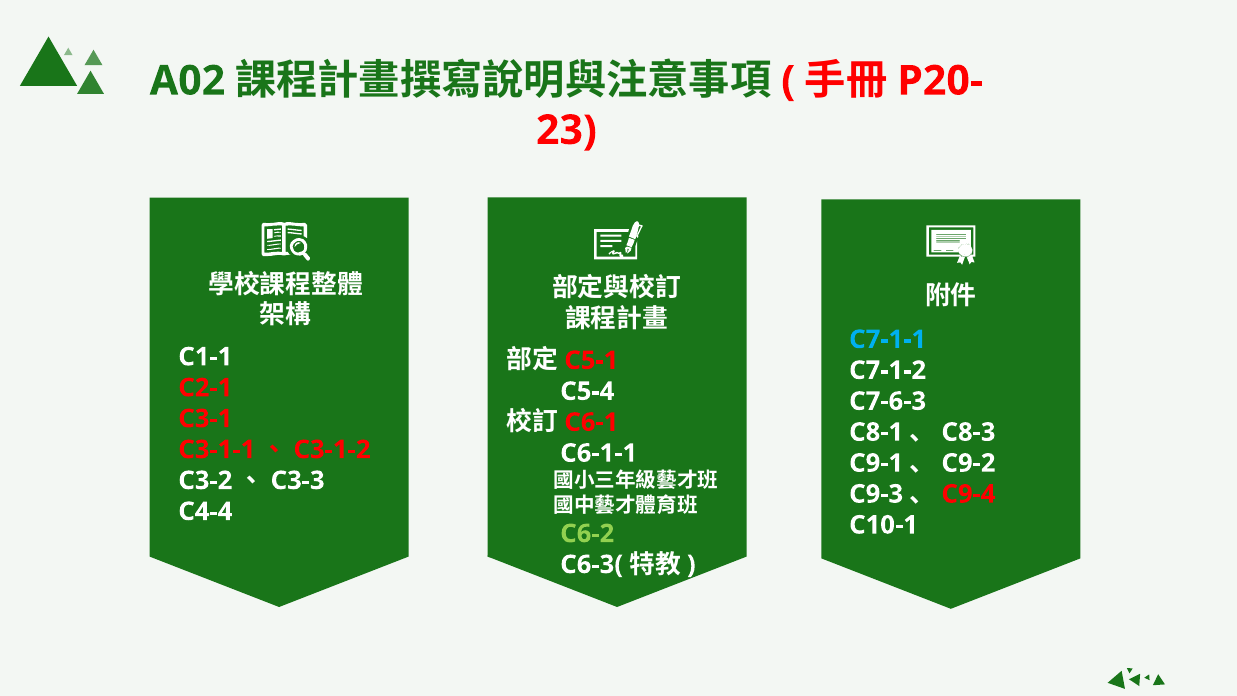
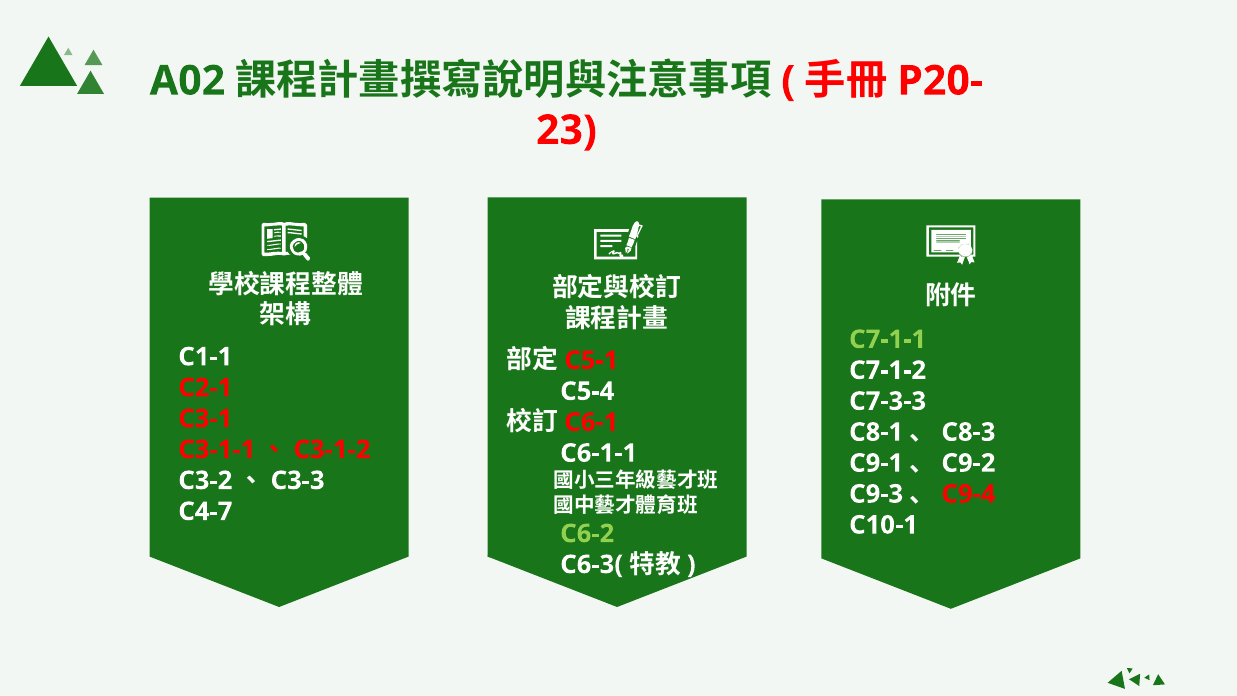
C7-1-1 colour: light blue -> light green (888, 339)
C7-6-3: C7-6-3 -> C7-3-3 (888, 401)
C4-4: C4-4 -> C4-7 (205, 511)
